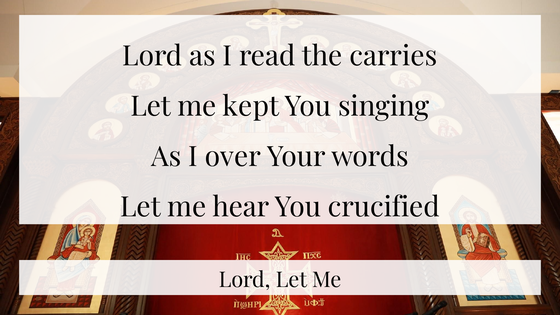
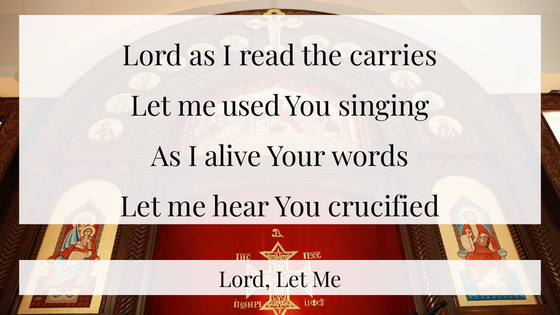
kept: kept -> used (251, 107)
over: over -> alive (233, 157)
